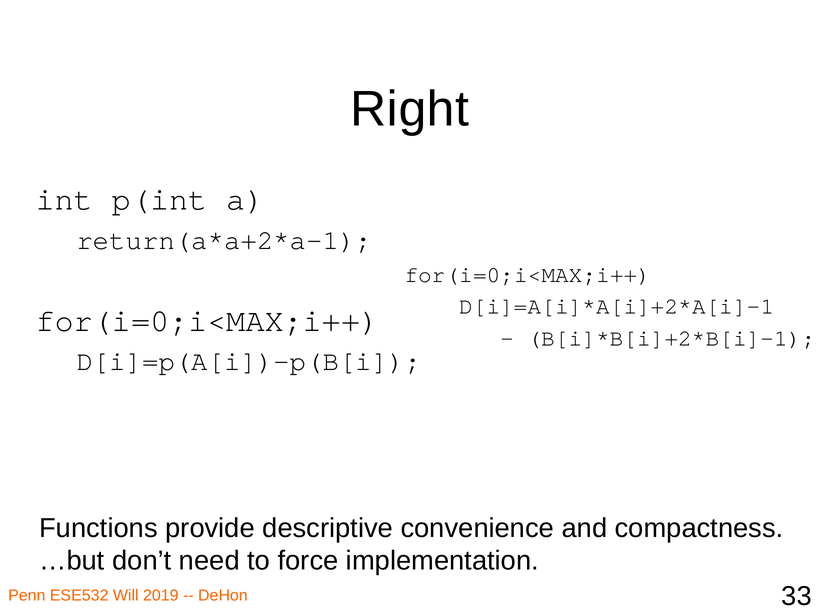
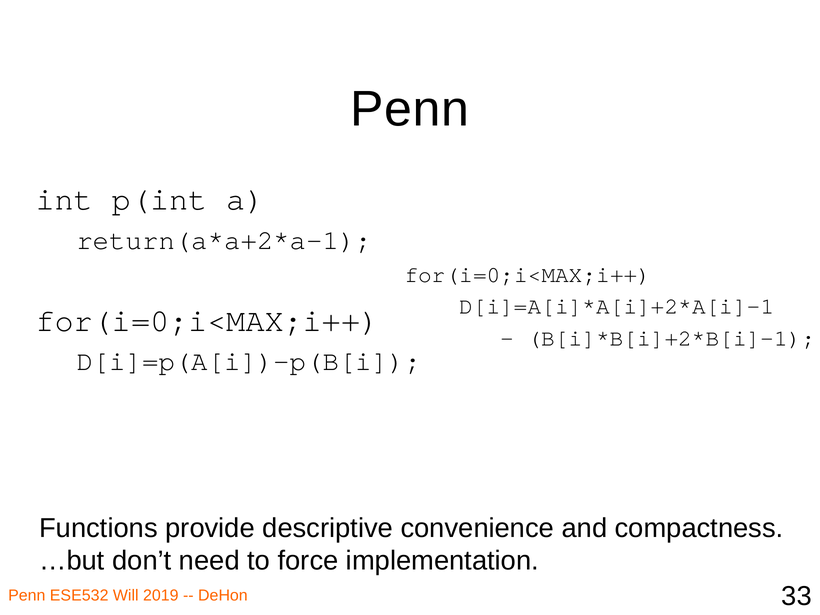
Right: Right -> Penn (410, 109)
